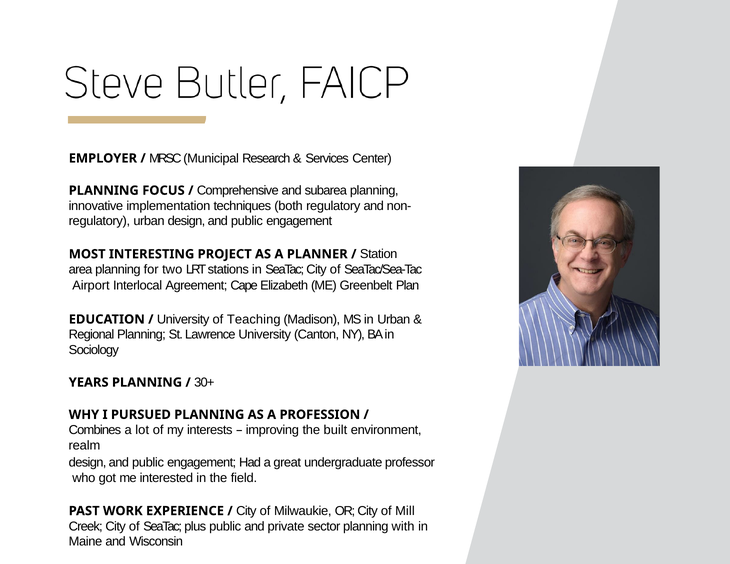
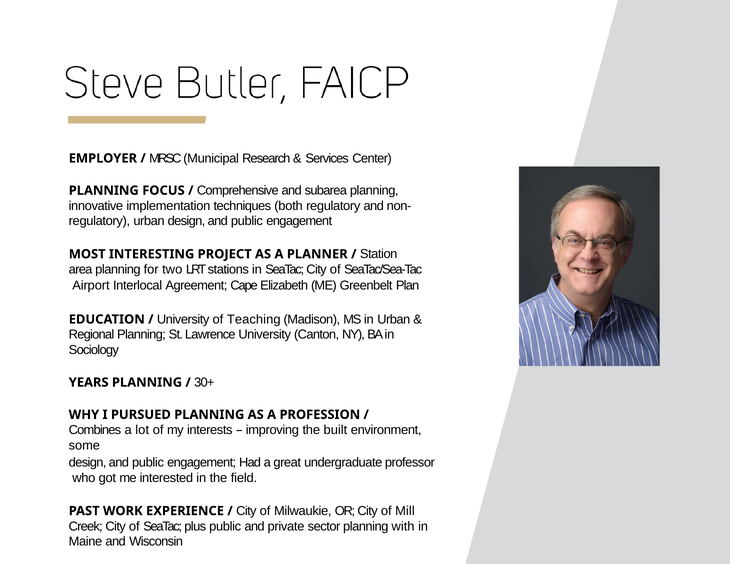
realm: realm -> some (84, 446)
